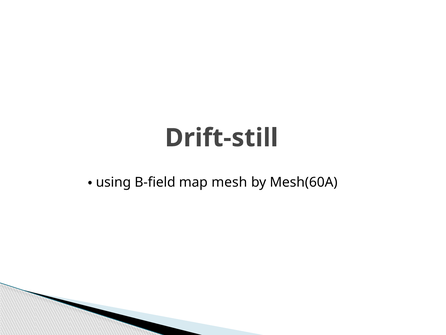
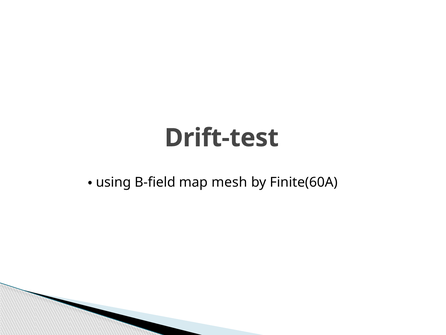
Drift-still: Drift-still -> Drift-test (222, 138)
Mesh(60A: Mesh(60A -> Finite(60A (304, 182)
